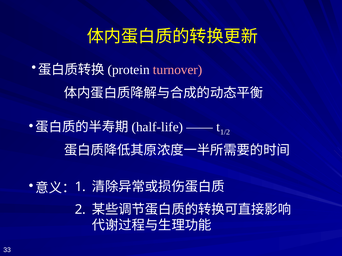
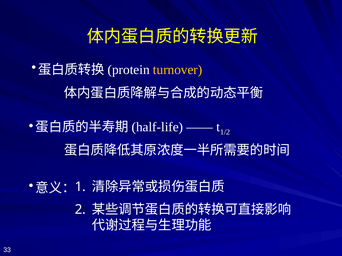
turnover colour: pink -> yellow (178, 70)
